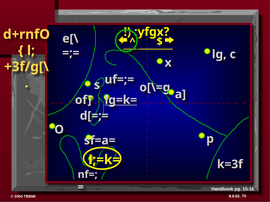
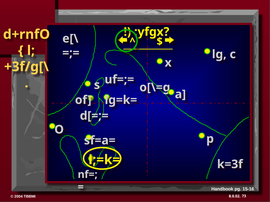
lg=k= underline: present -> none (121, 100)
